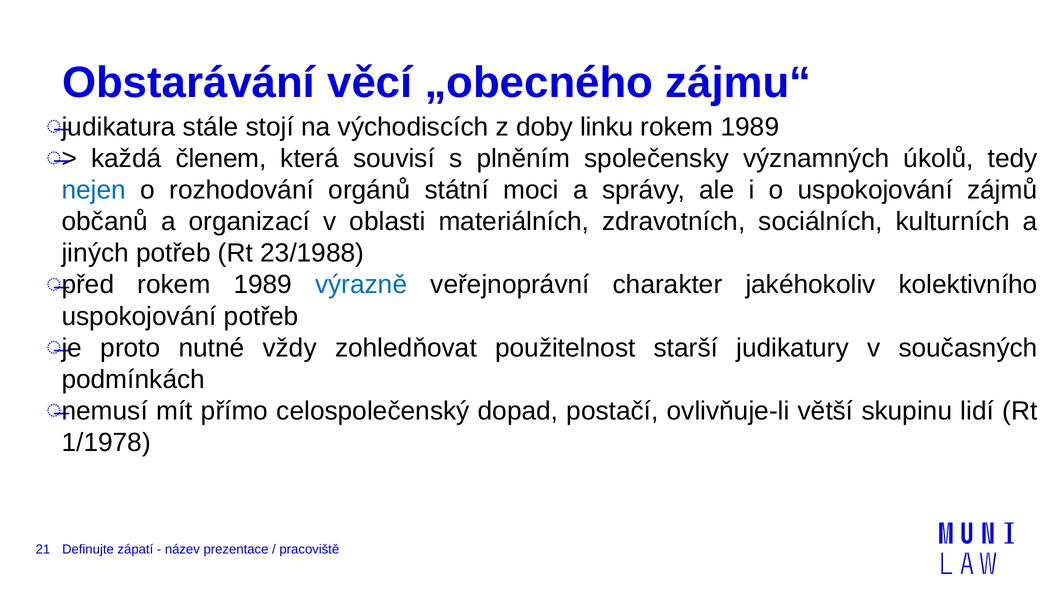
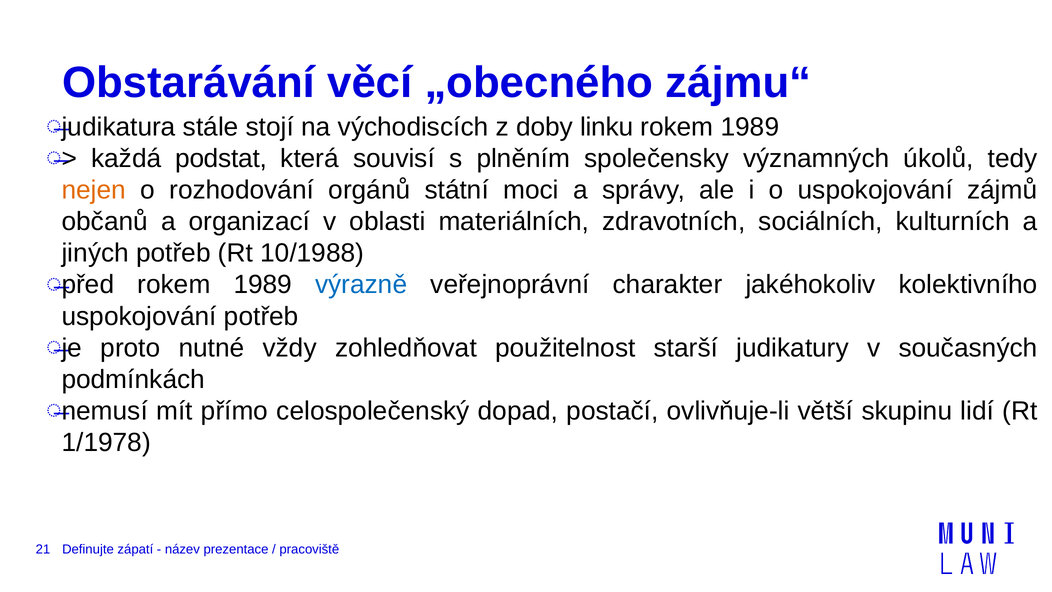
členem: členem -> podstat (221, 158)
nejen colour: blue -> orange (94, 190)
23/1988: 23/1988 -> 10/1988 (312, 253)
